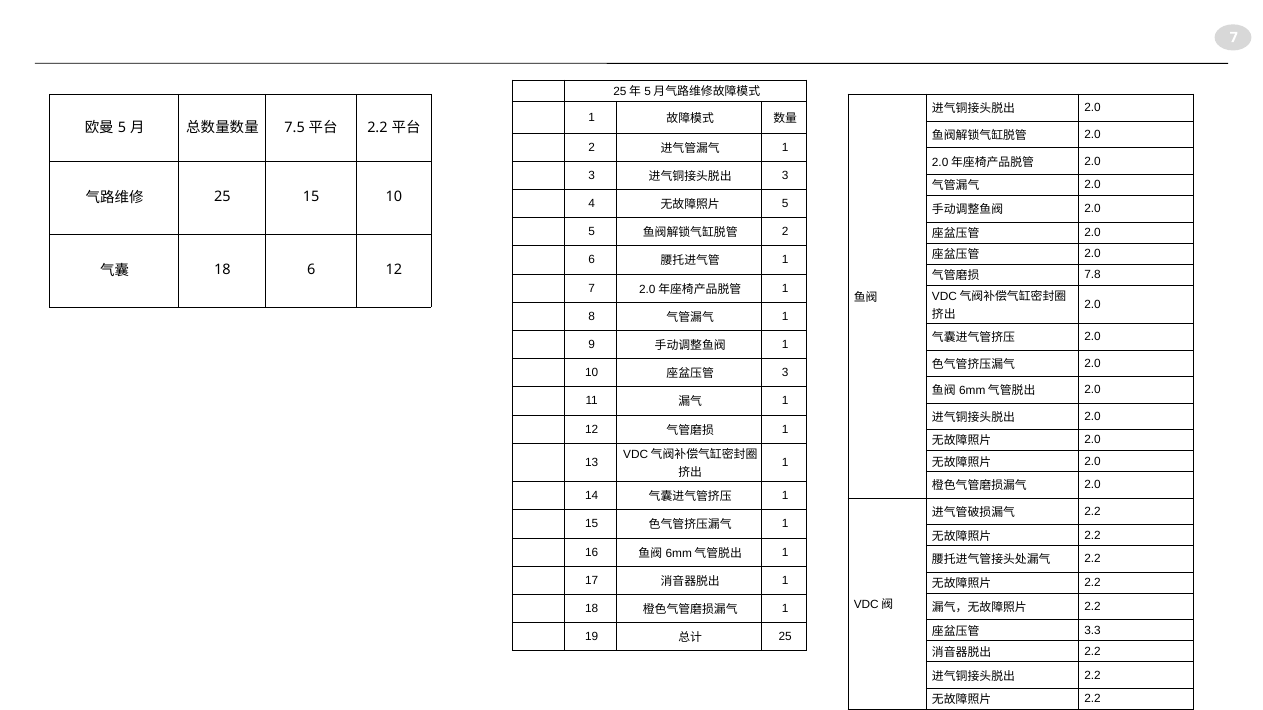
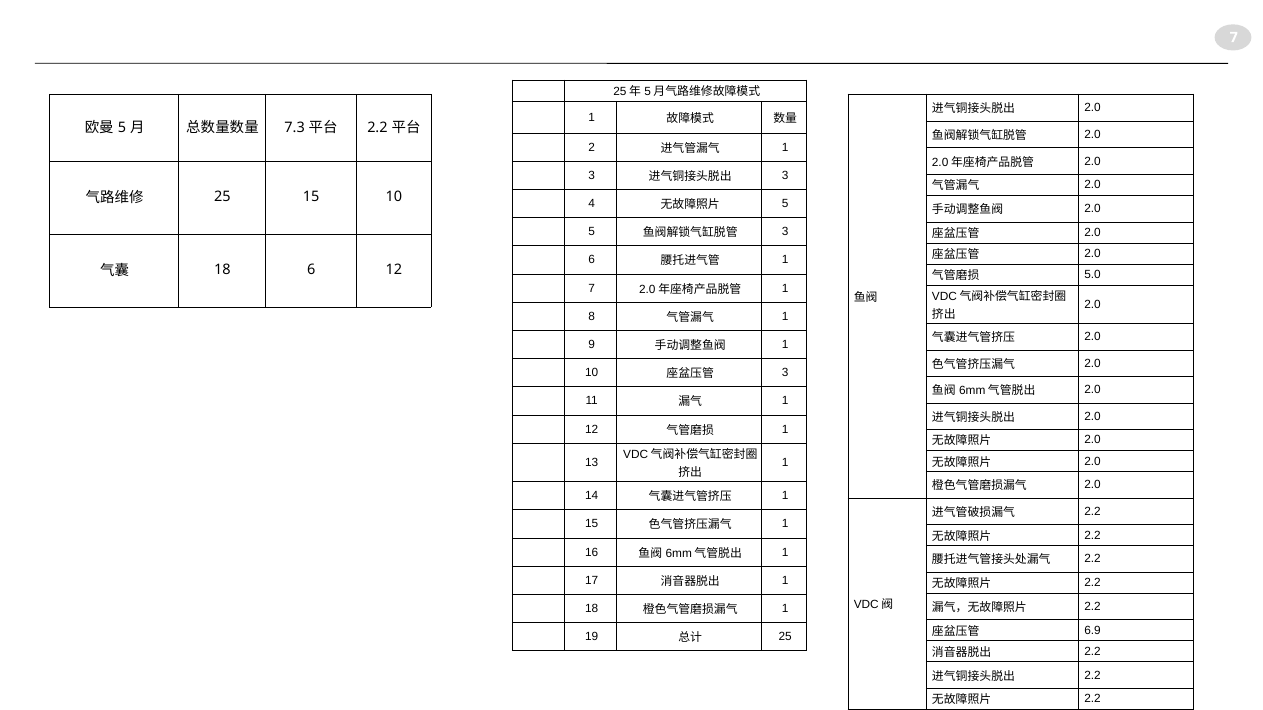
7.5: 7.5 -> 7.3 (295, 128)
2: 2 -> 3 (785, 232)
7.8: 7.8 -> 5.0 (1093, 275)
3.3: 3.3 -> 6.9 (1093, 631)
